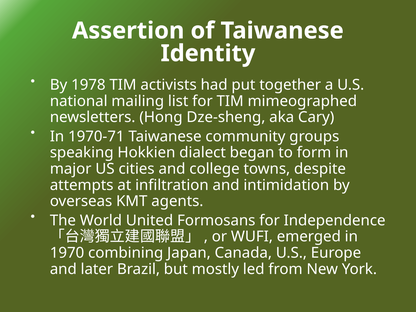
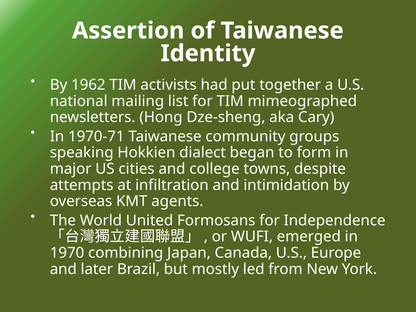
1978: 1978 -> 1962 (88, 85)
